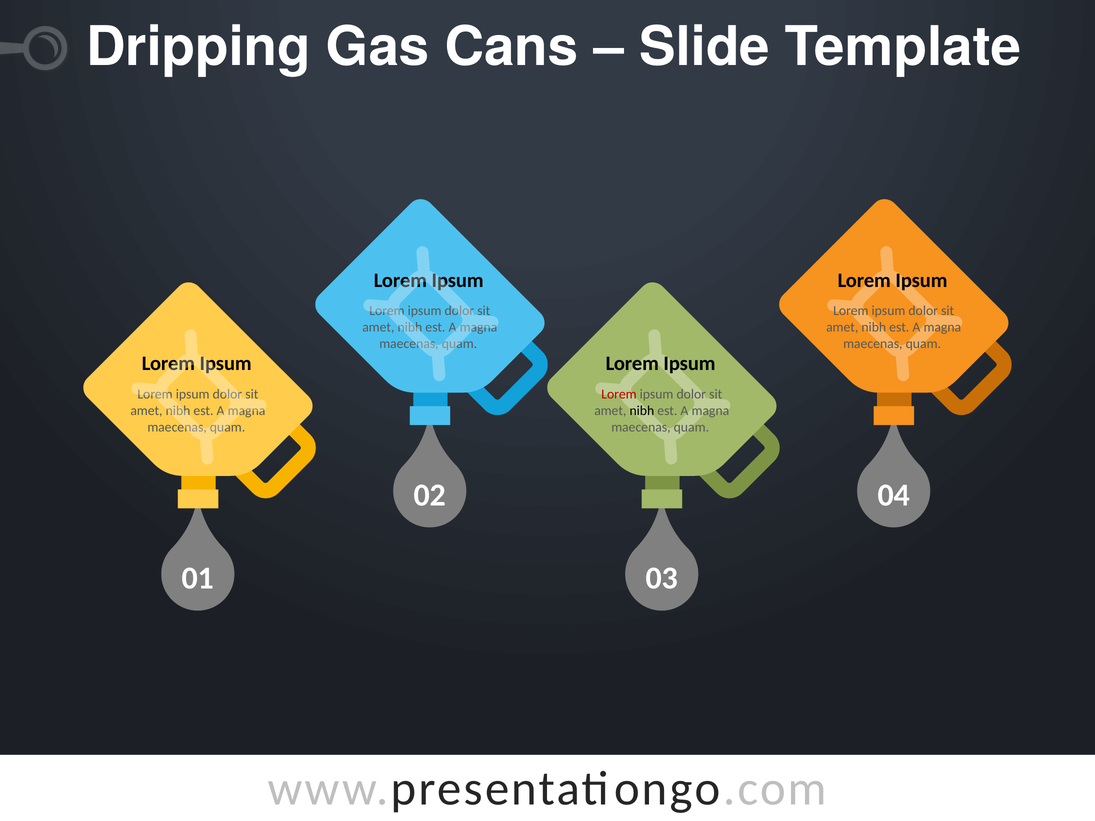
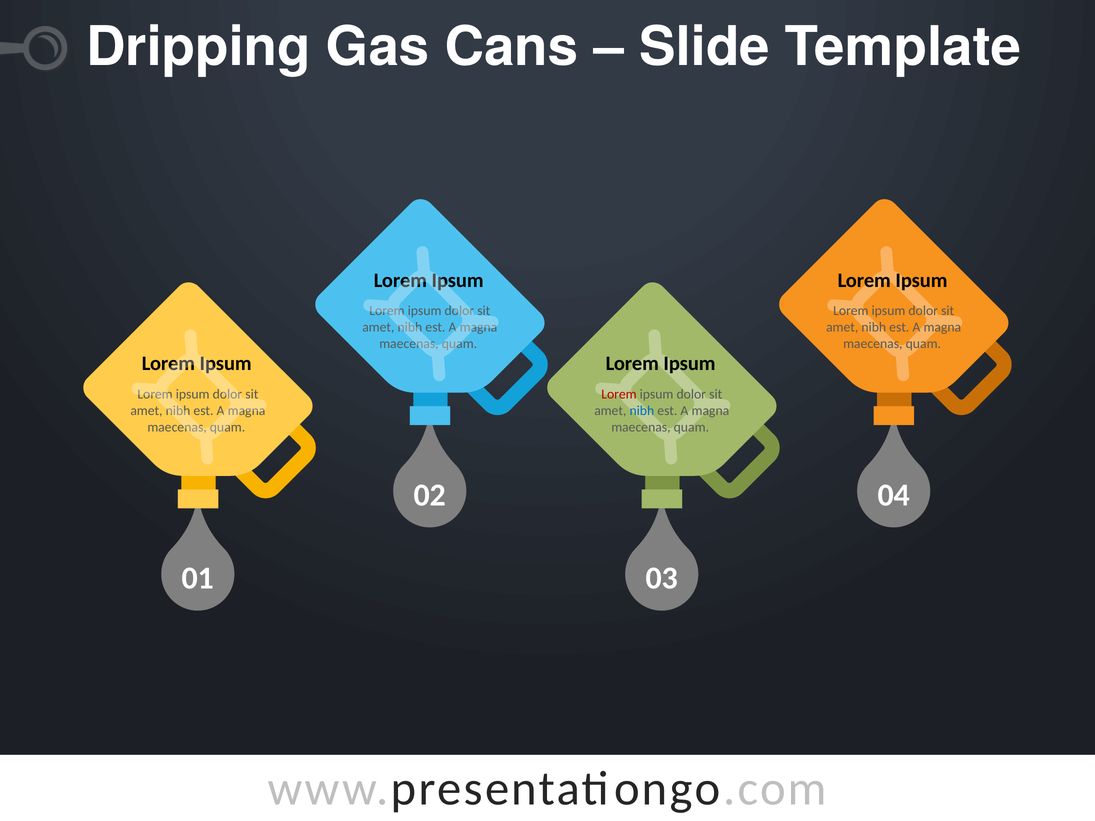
nibh colour: black -> blue (642, 411)
